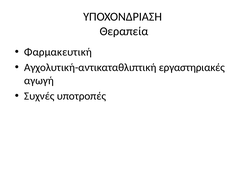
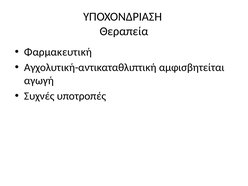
εργαστηριακές: εργαστηριακές -> αμφισβητείται (192, 67)
